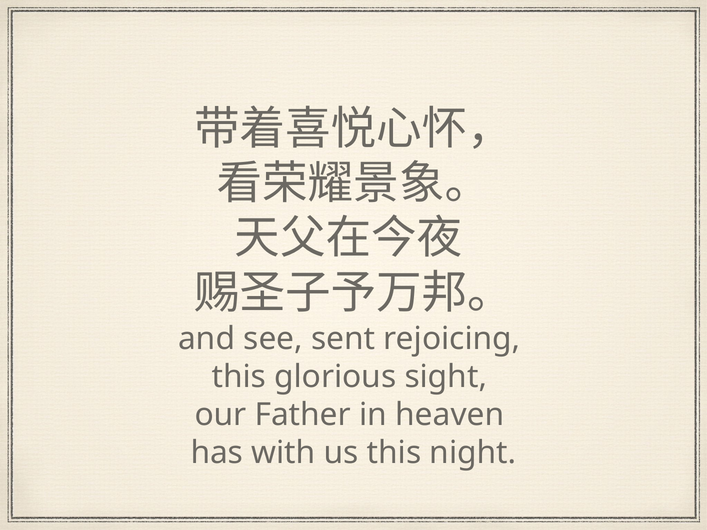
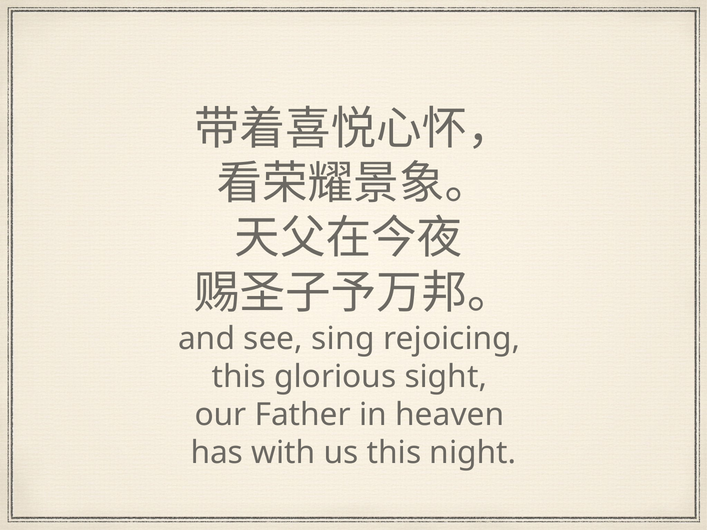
sent: sent -> sing (343, 339)
